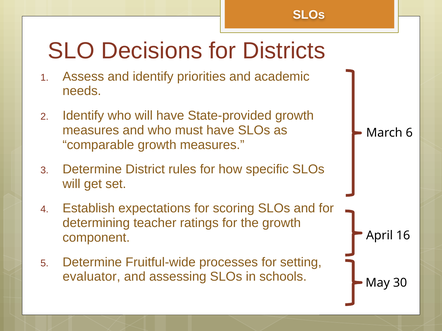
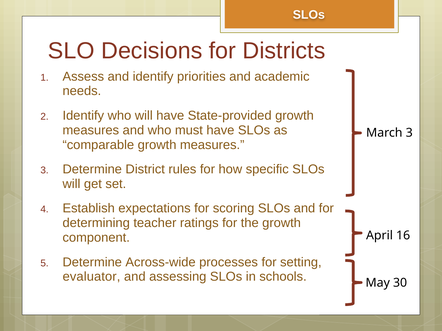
March 6: 6 -> 3 (409, 133)
Fruitful-wide: Fruitful-wide -> Across-wide (161, 263)
